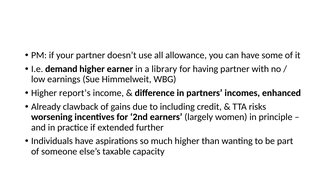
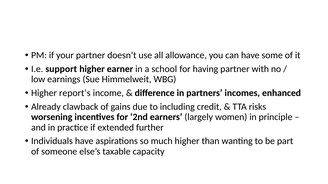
demand: demand -> support (61, 69)
library: library -> school (164, 69)
